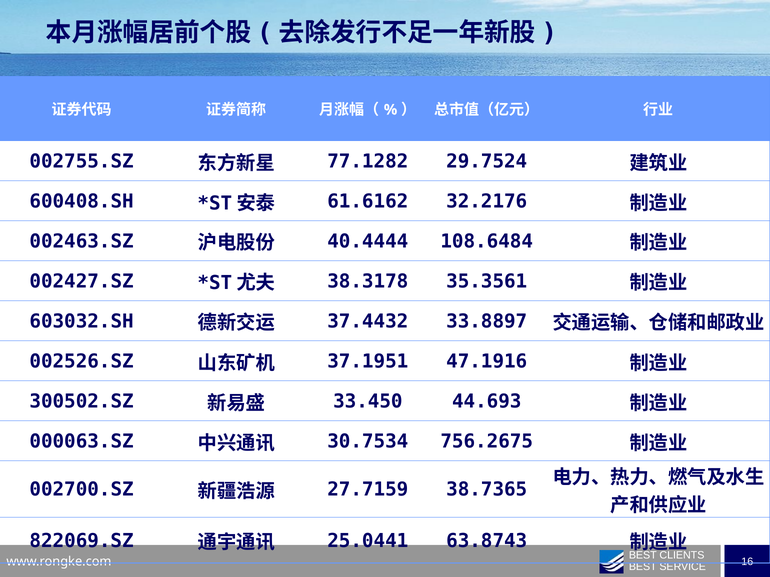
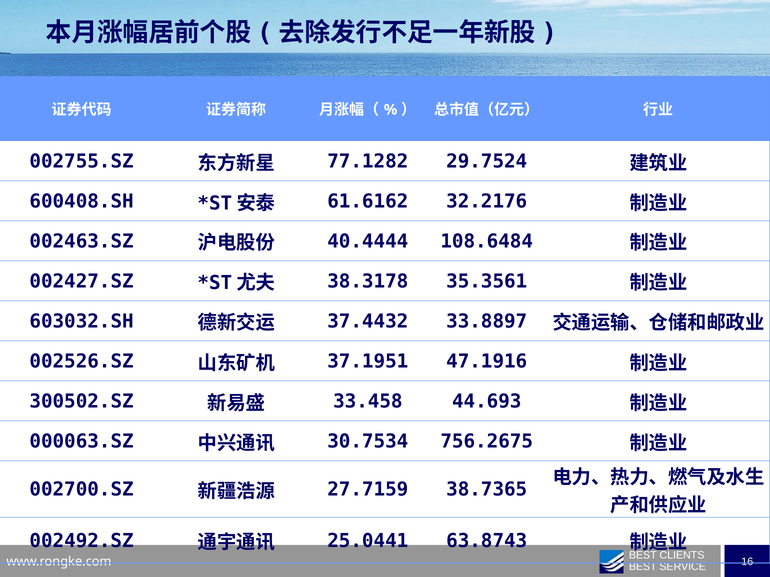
33.450: 33.450 -> 33.458 (368, 402)
822069.SZ: 822069.SZ -> 002492.SZ (82, 541)
